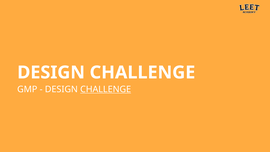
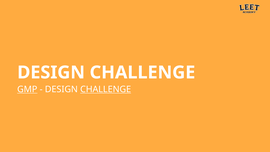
GMP underline: none -> present (27, 89)
